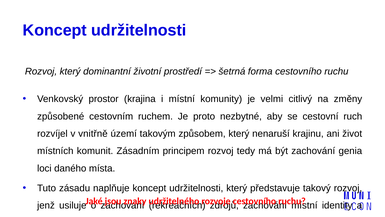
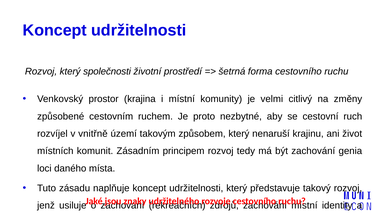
dominantní: dominantní -> společnosti (107, 71)
